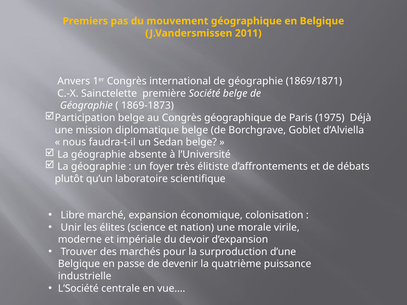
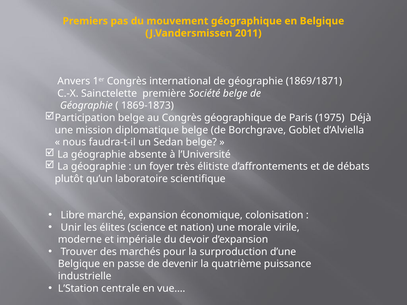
L’Société: L’Société -> L’Station (78, 289)
